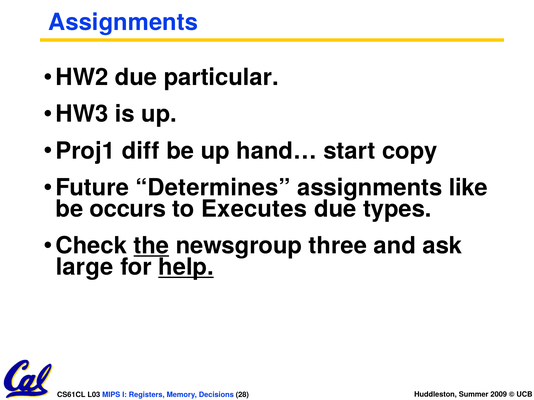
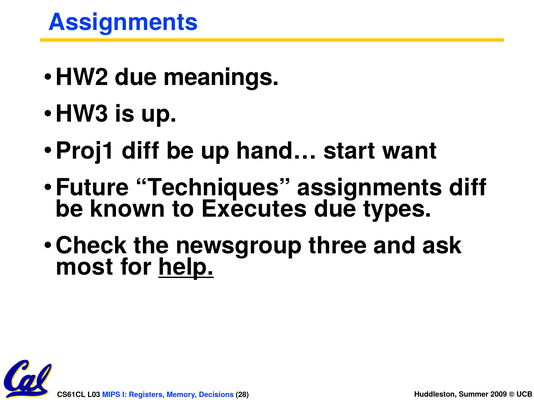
particular: particular -> meanings (221, 78)
copy: copy -> want (410, 151)
Determines: Determines -> Techniques (213, 188)
assignments like: like -> diff (468, 188)
occurs: occurs -> known (128, 209)
the underline: present -> none (151, 246)
large: large -> most (85, 267)
